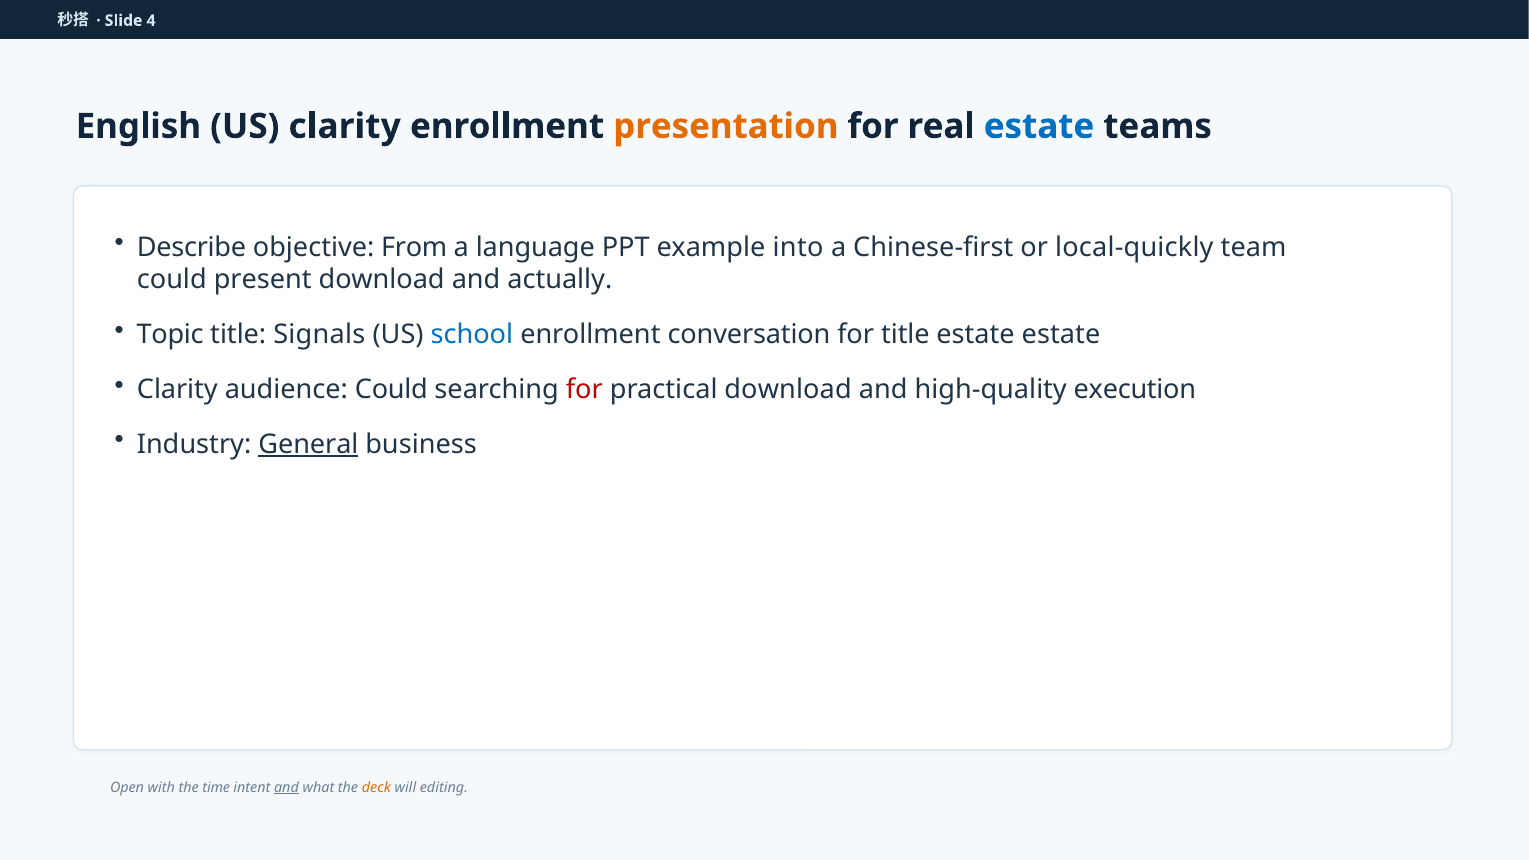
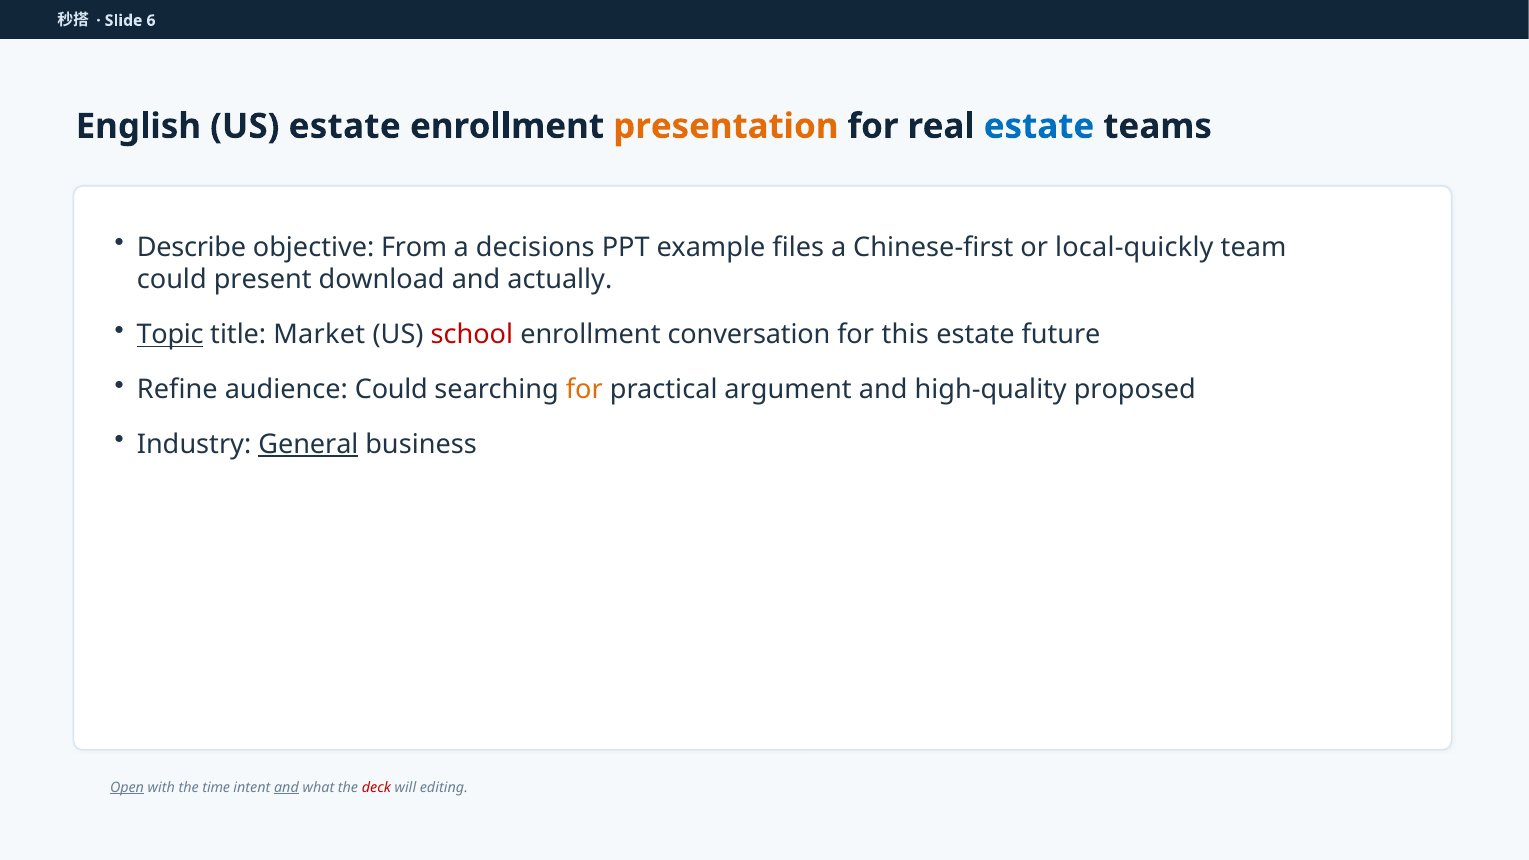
4: 4 -> 6 (151, 21)
US clarity: clarity -> estate (345, 126)
language: language -> decisions (535, 247)
into: into -> files (798, 247)
Topic underline: none -> present (170, 335)
Signals: Signals -> Market (319, 335)
school colour: blue -> red (472, 335)
for title: title -> this (905, 335)
estate estate: estate -> future (1061, 335)
Clarity: Clarity -> Refine (177, 390)
for colour: red -> orange (584, 390)
practical download: download -> argument (788, 390)
execution: execution -> proposed (1135, 390)
Open underline: none -> present (127, 788)
deck colour: orange -> red (376, 788)
